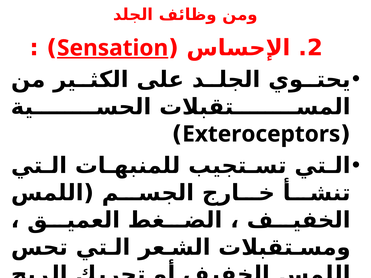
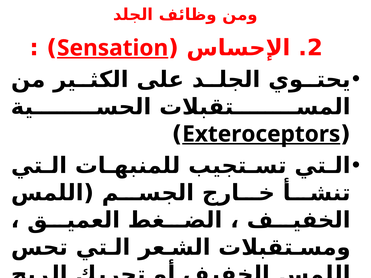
Exteroceptors underline: none -> present (261, 134)
